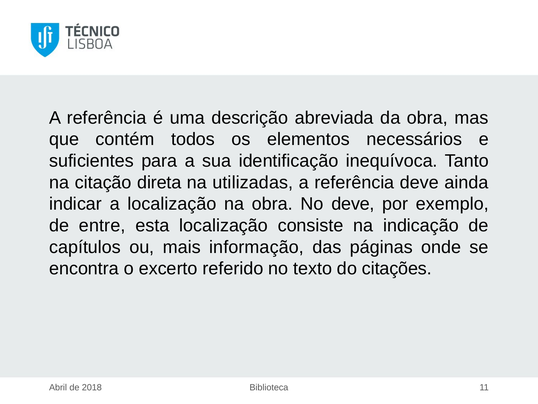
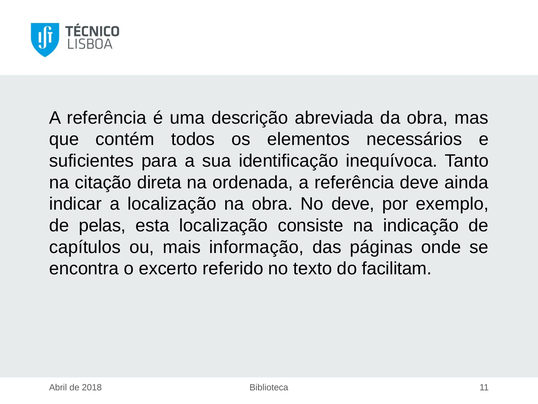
utilizadas: utilizadas -> ordenada (253, 182)
entre: entre -> pelas (102, 225)
citações: citações -> facilitam (397, 268)
